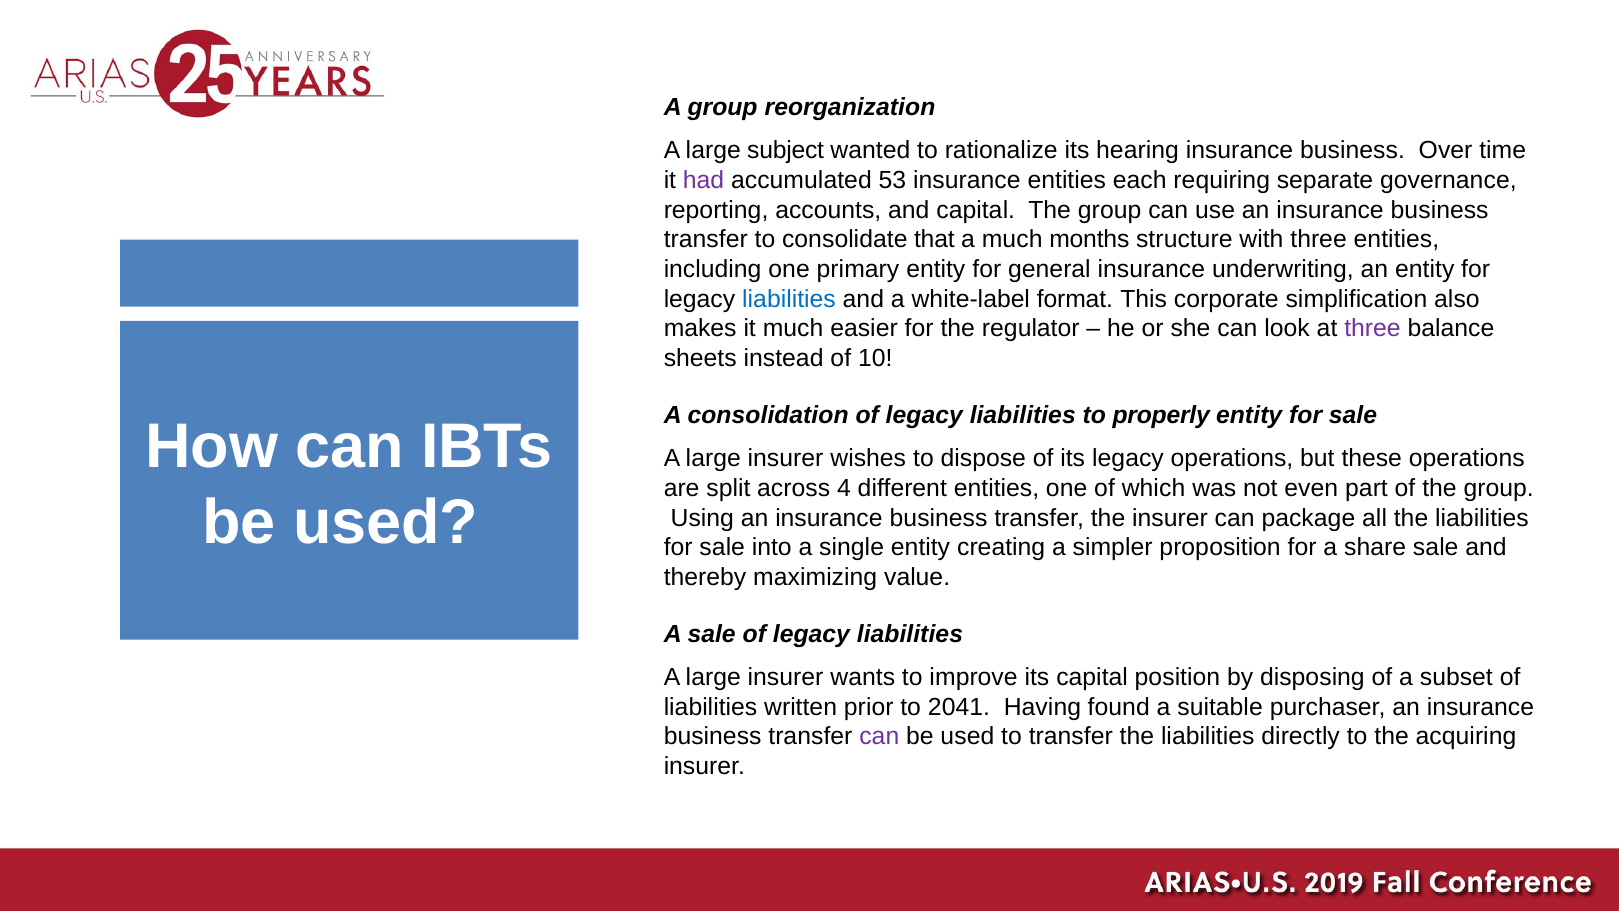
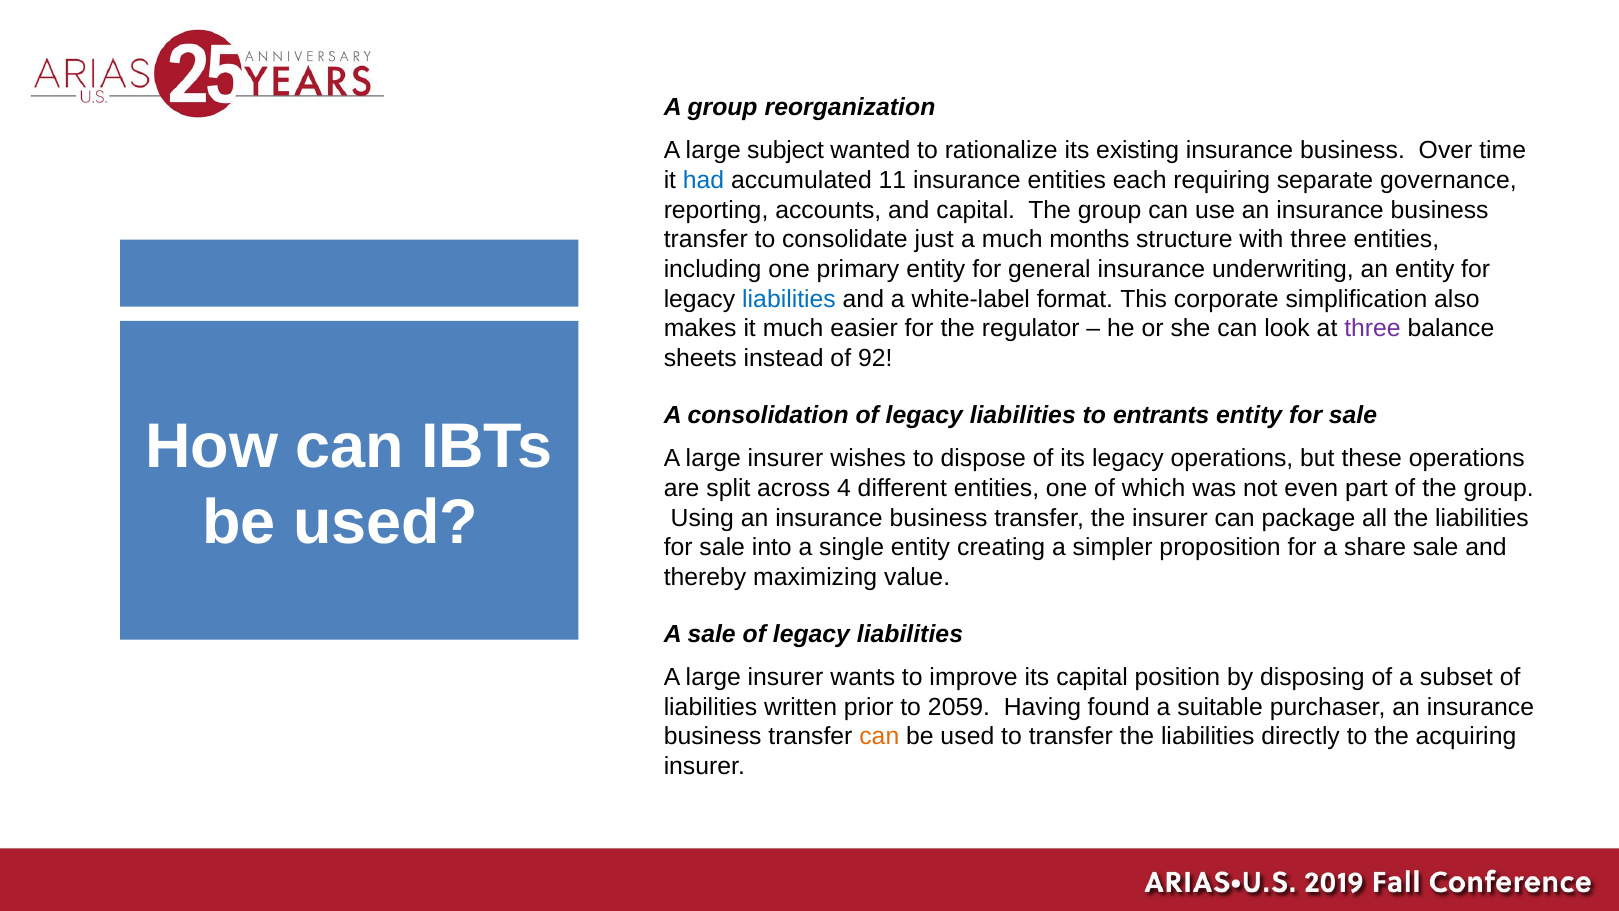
hearing: hearing -> existing (1138, 150)
had colour: purple -> blue (704, 180)
53: 53 -> 11 (892, 180)
that: that -> just (934, 240)
10: 10 -> 92 (875, 358)
properly: properly -> entrants (1161, 415)
2041: 2041 -> 2059 (959, 707)
can colour: purple -> orange (879, 737)
